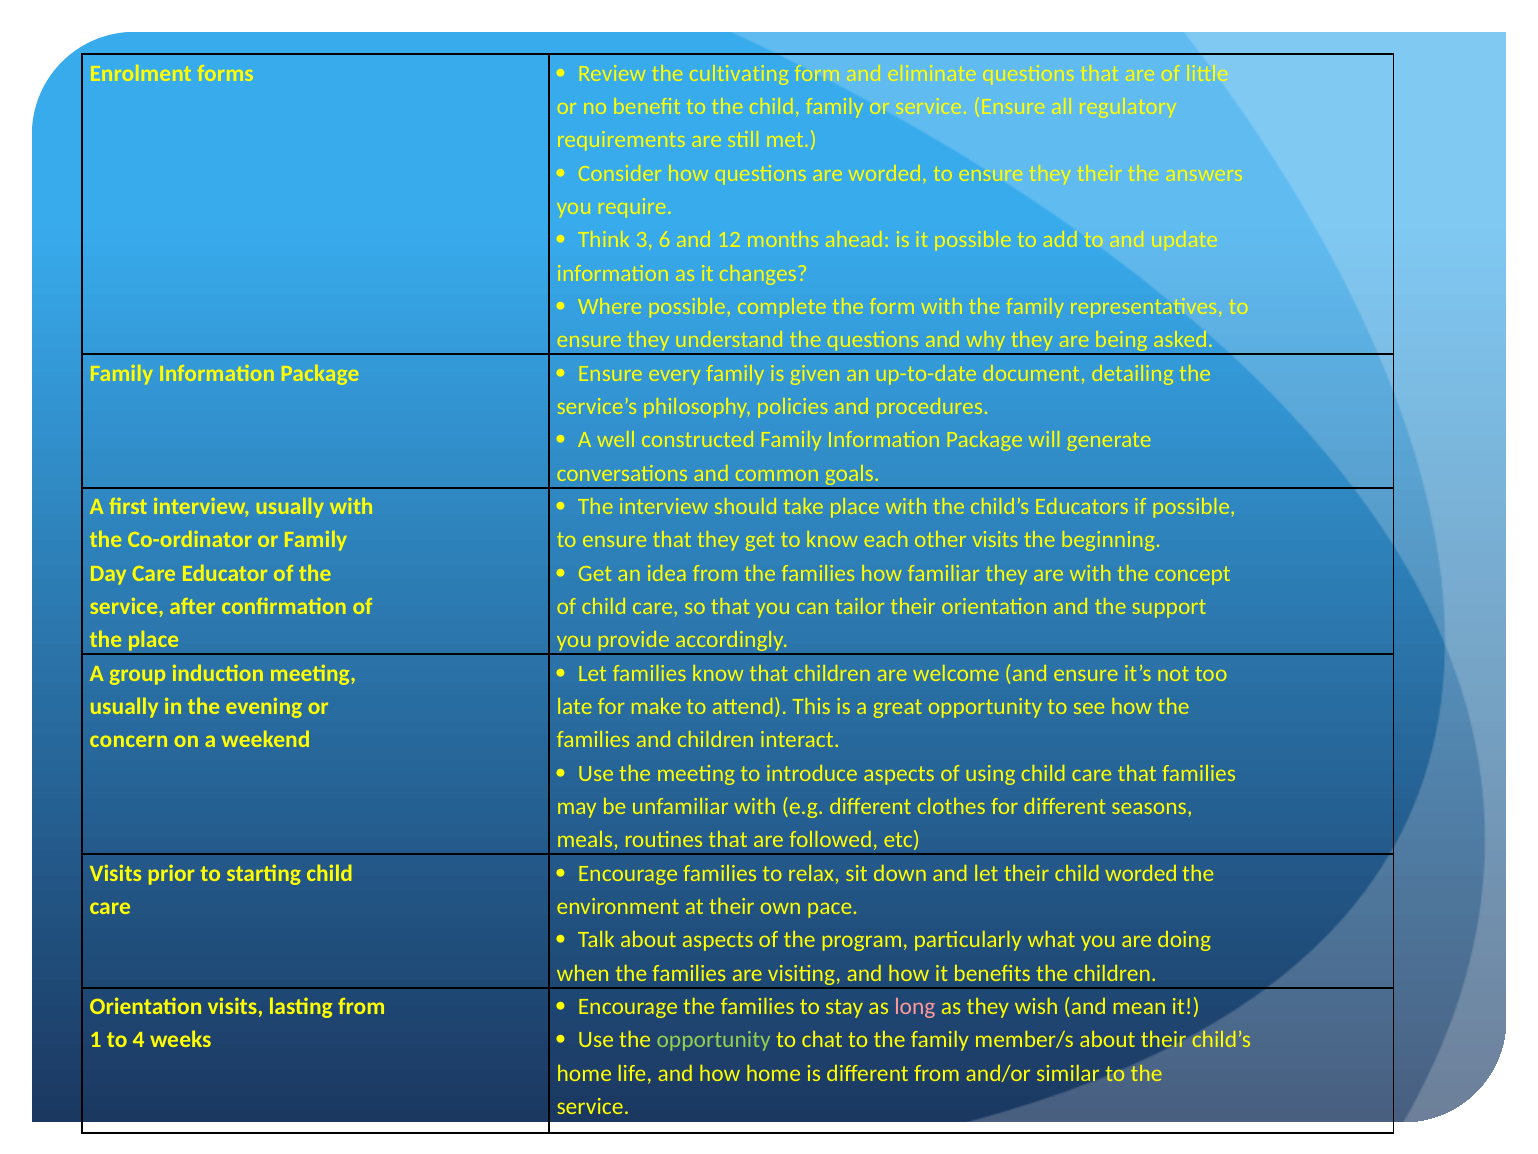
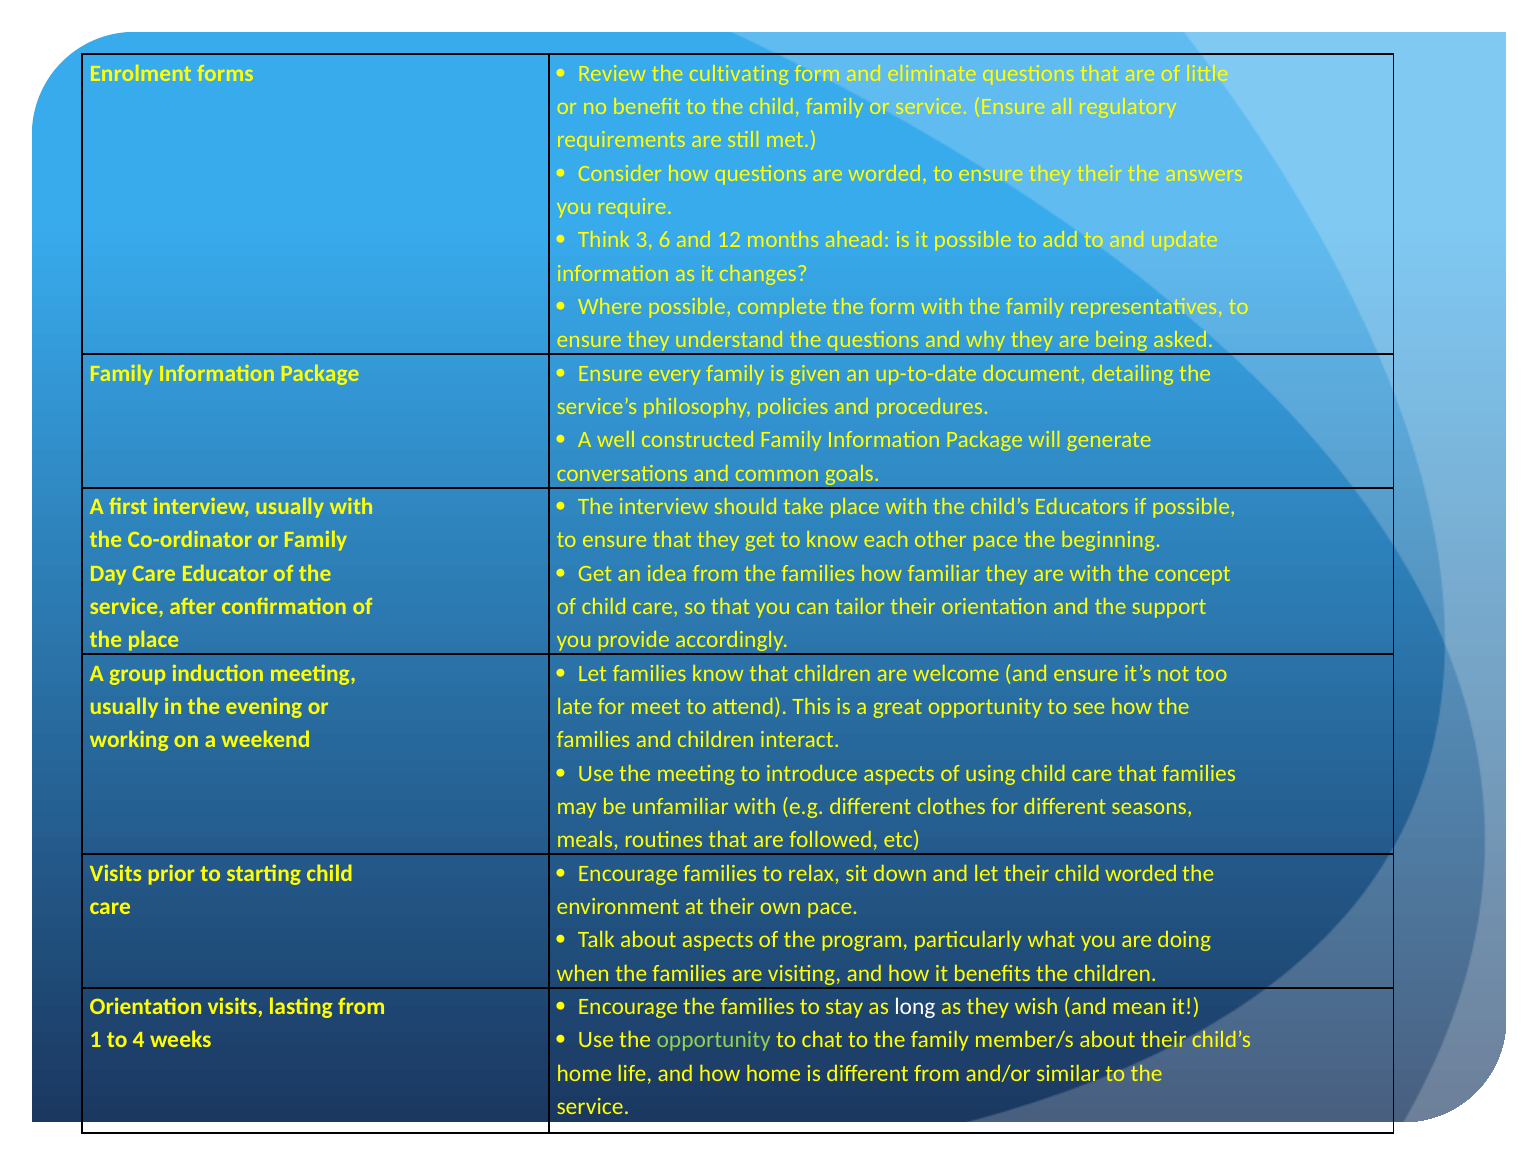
other visits: visits -> pace (995, 540)
make: make -> meet (656, 706)
concern: concern -> working (129, 740)
long colour: pink -> white (915, 1006)
